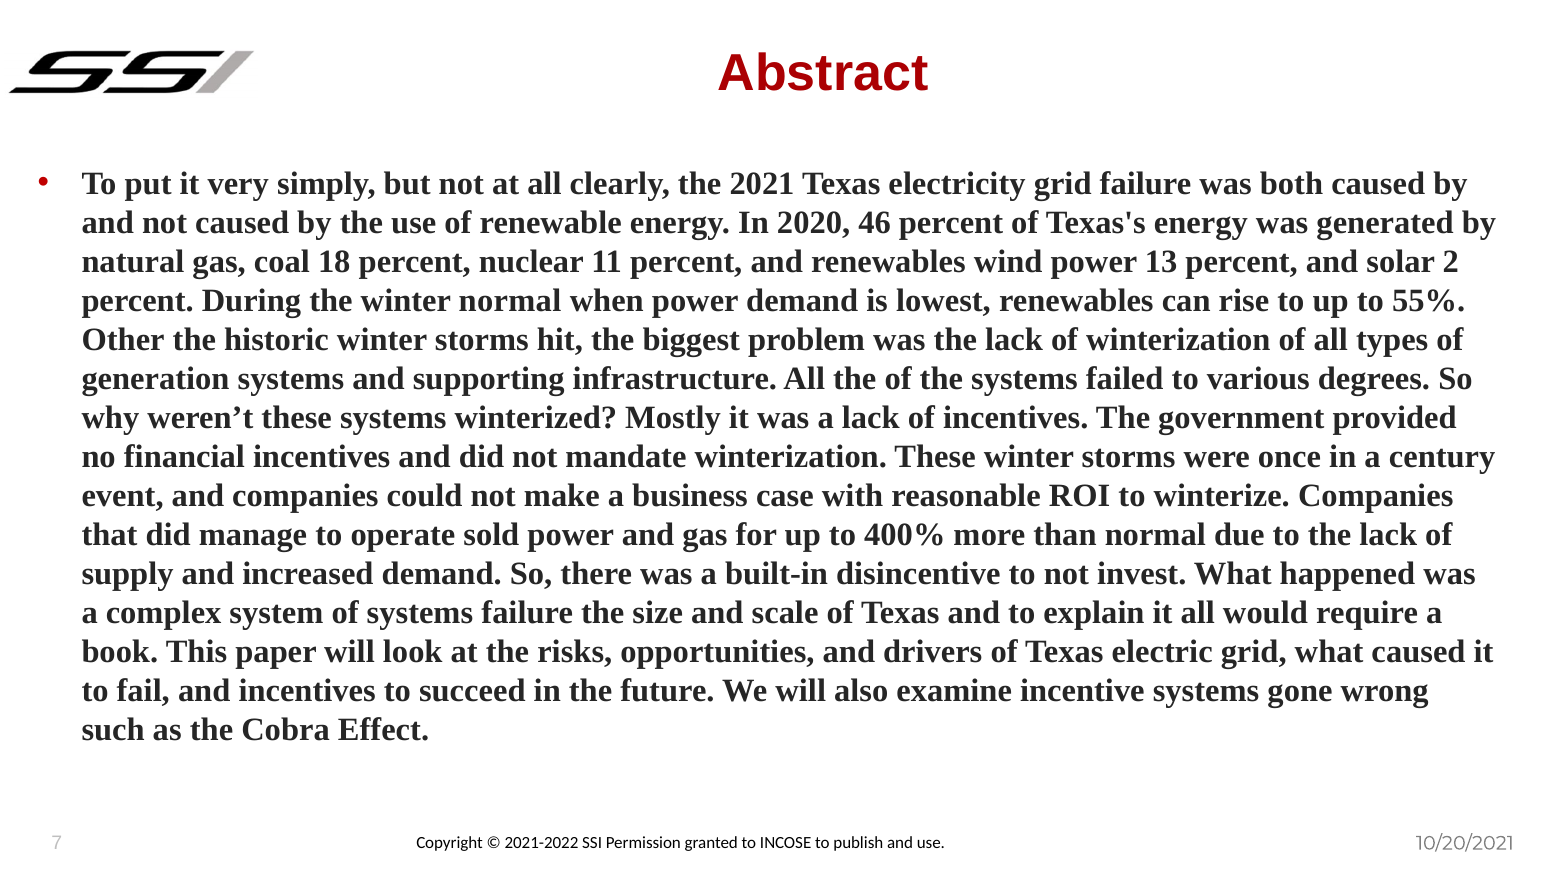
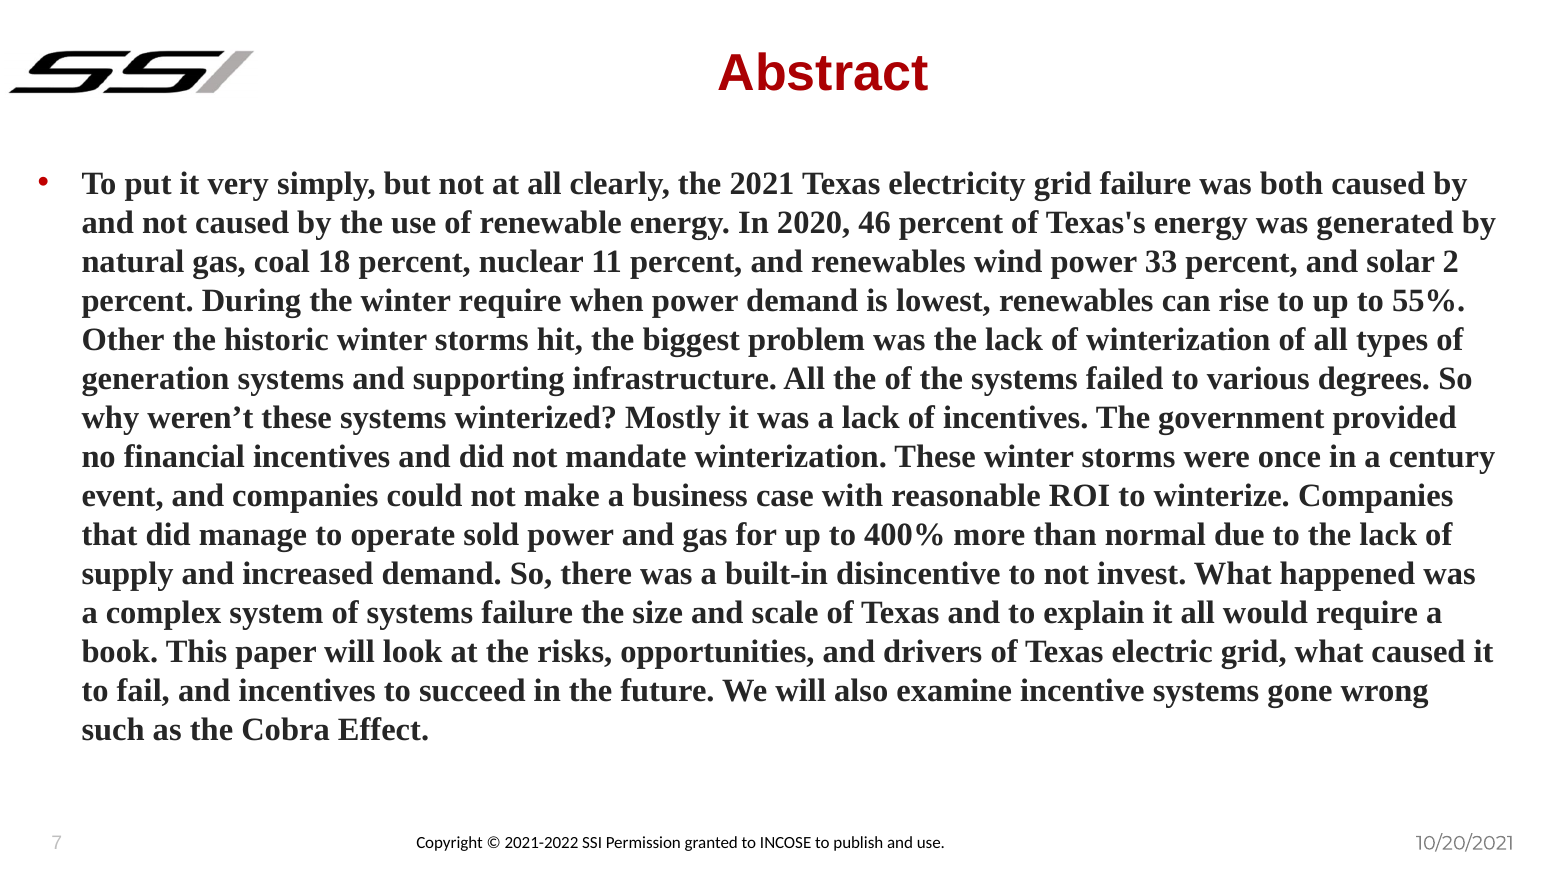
13: 13 -> 33 (1161, 262)
winter normal: normal -> require (510, 301)
